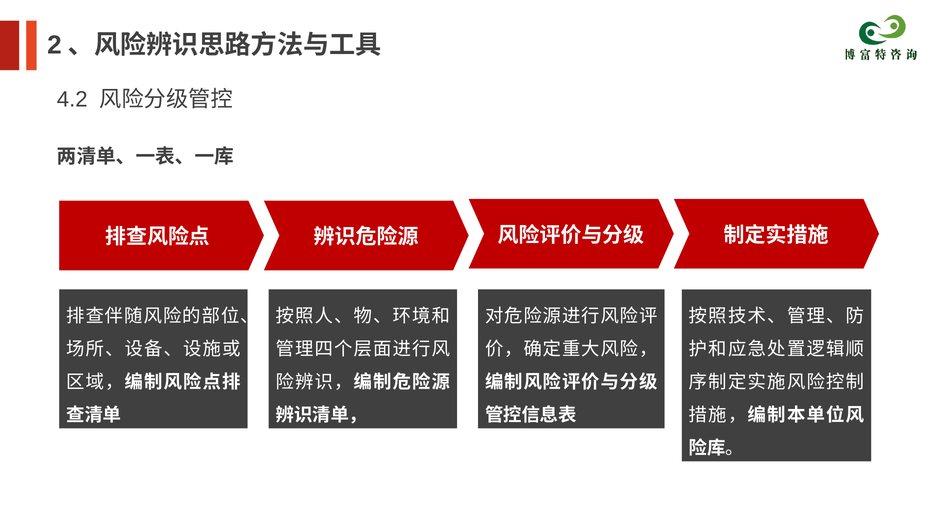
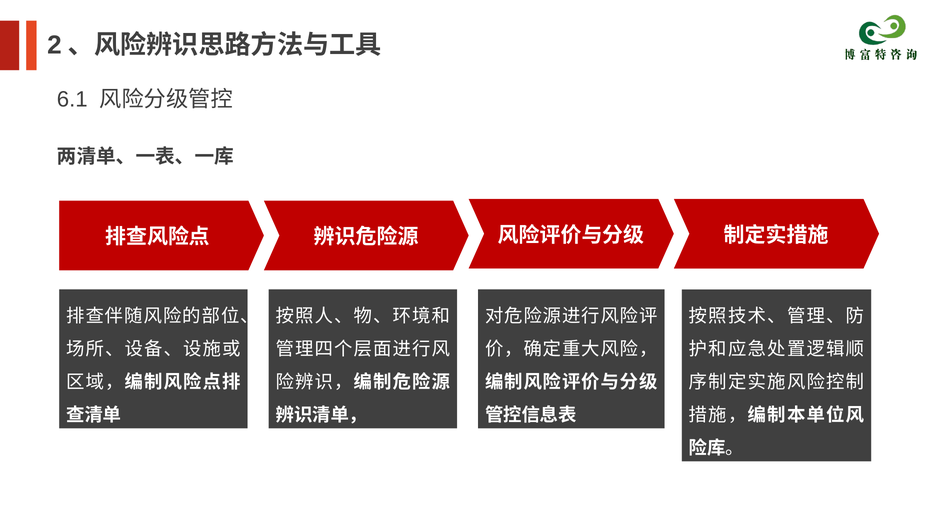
4.2: 4.2 -> 6.1 (72, 100)
